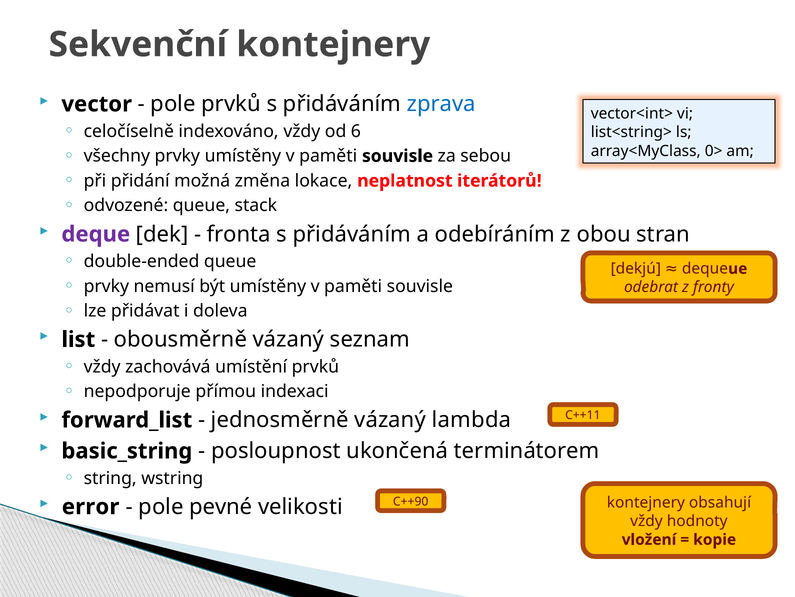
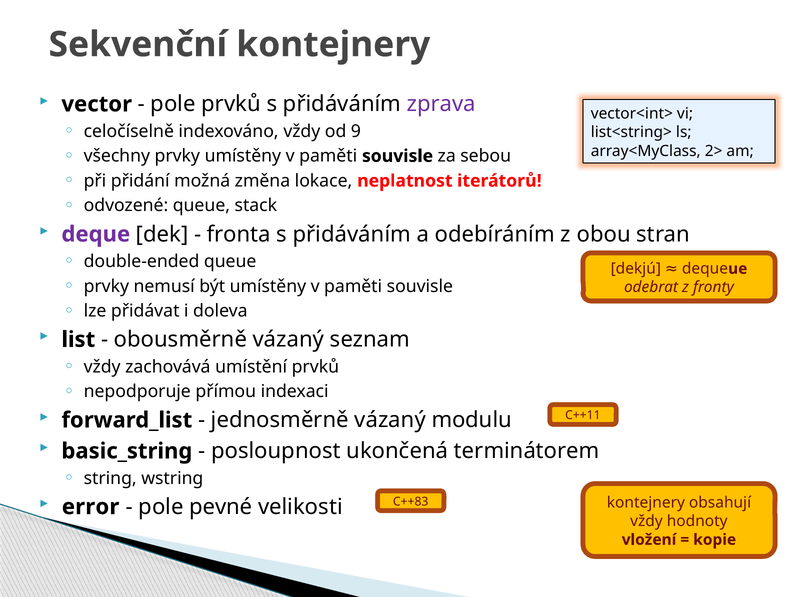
zprava colour: blue -> purple (441, 104)
6: 6 -> 9 (356, 131)
0>: 0> -> 2> (714, 151)
lambda: lambda -> modulu (472, 420)
C++90: C++90 -> C++83 (411, 501)
